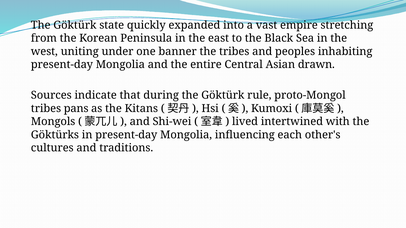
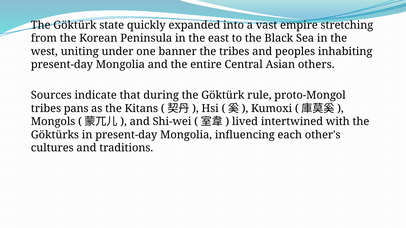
drawn: drawn -> others (316, 65)
